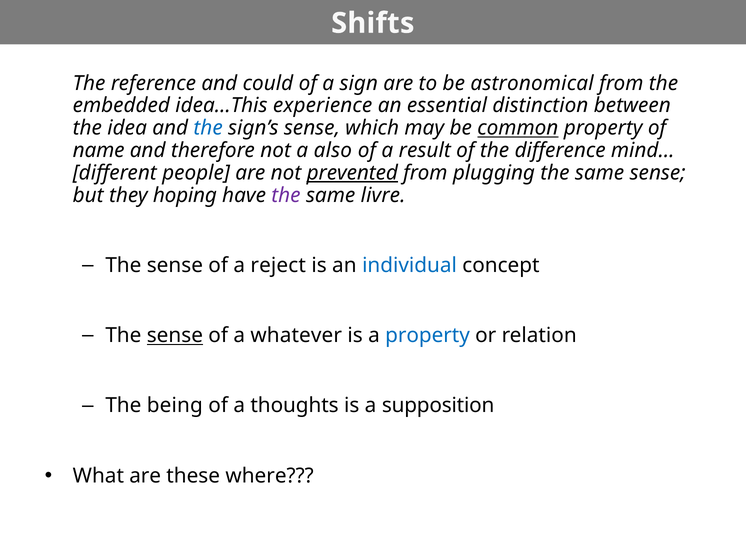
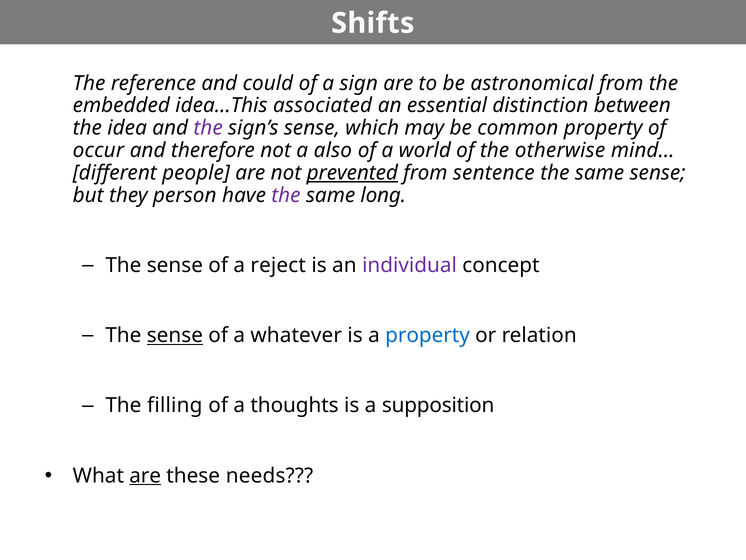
experience: experience -> associated (323, 106)
the colour: blue -> purple (208, 128)
common underline: present -> none (518, 128)
name: name -> occur (98, 150)
result: result -> world (425, 150)
difference: difference -> otherwise (560, 150)
plugging: plugging -> sentence (494, 173)
hoping: hoping -> person (185, 195)
livre: livre -> long (383, 195)
individual colour: blue -> purple (410, 265)
being: being -> filling (175, 405)
are underline: none -> present (145, 475)
where: where -> needs (269, 475)
